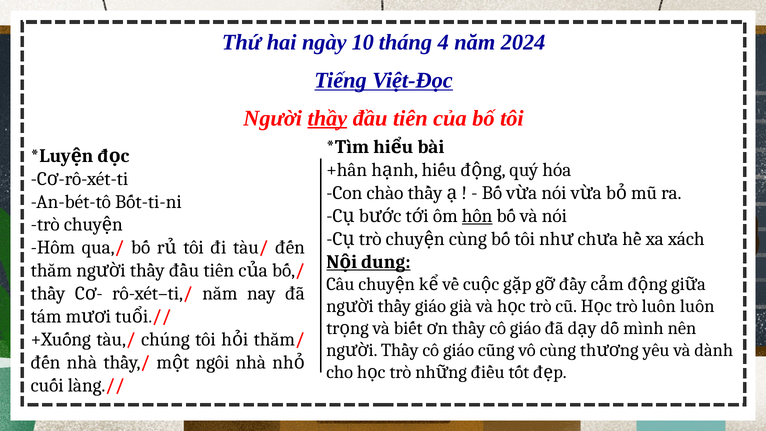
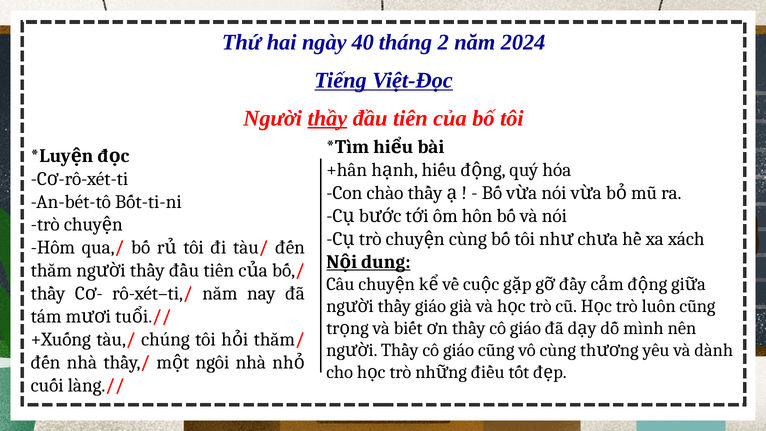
10: 10 -> 40 (363, 42)
4: 4 -> 2 (443, 42)
hôn underline: present -> none (477, 216)
luôn luôn: luôn -> cũng (697, 306)
